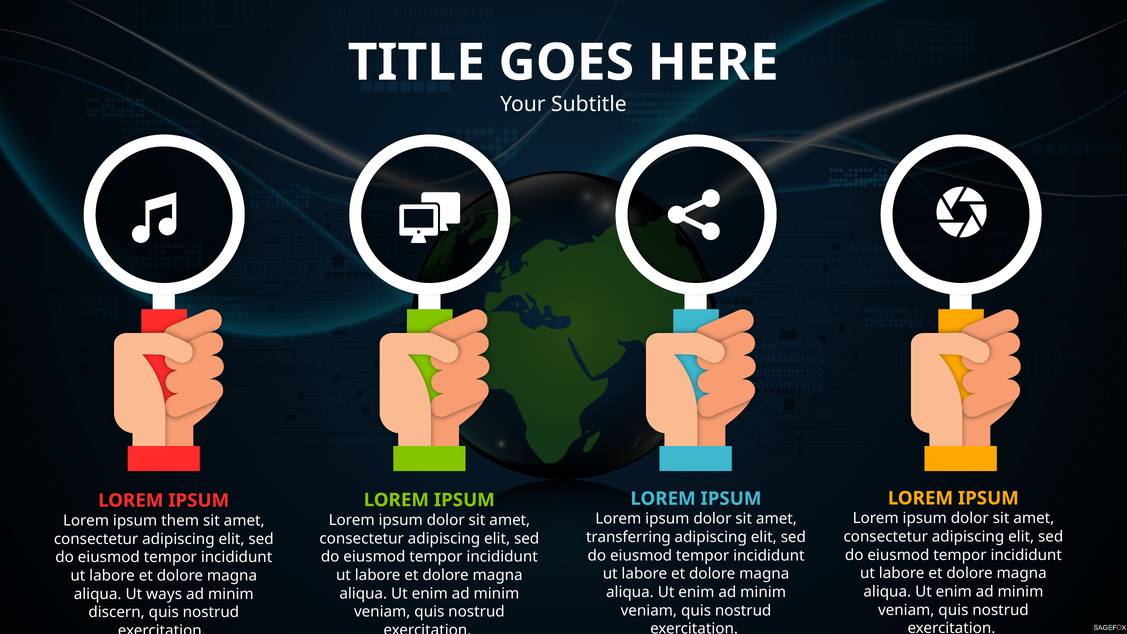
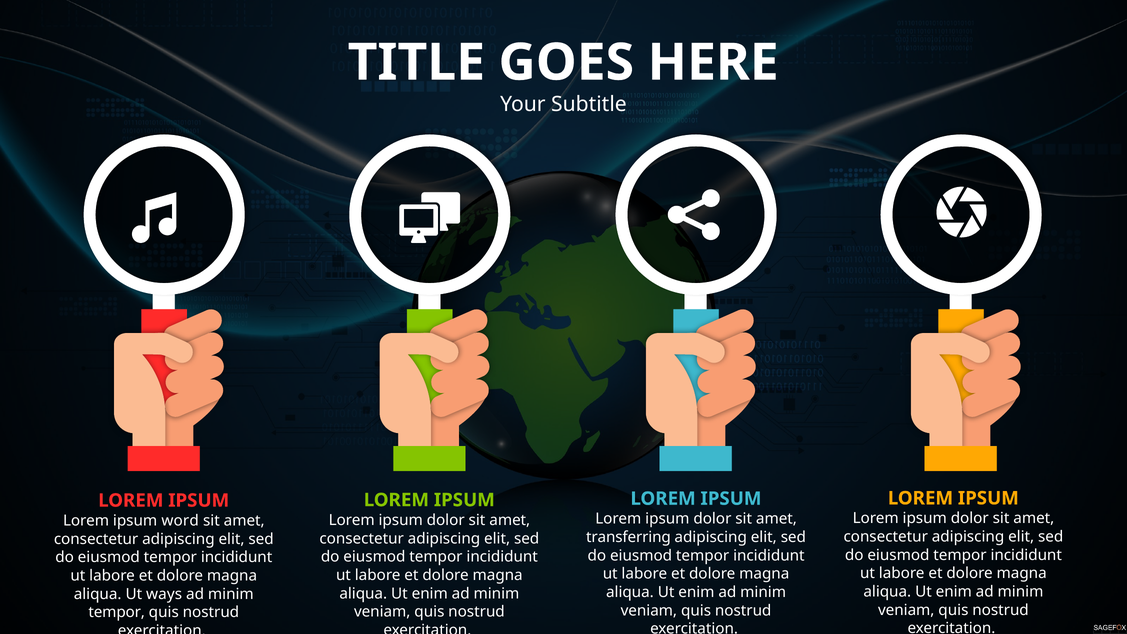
them: them -> word (180, 521)
discern: discern -> tempor (117, 612)
